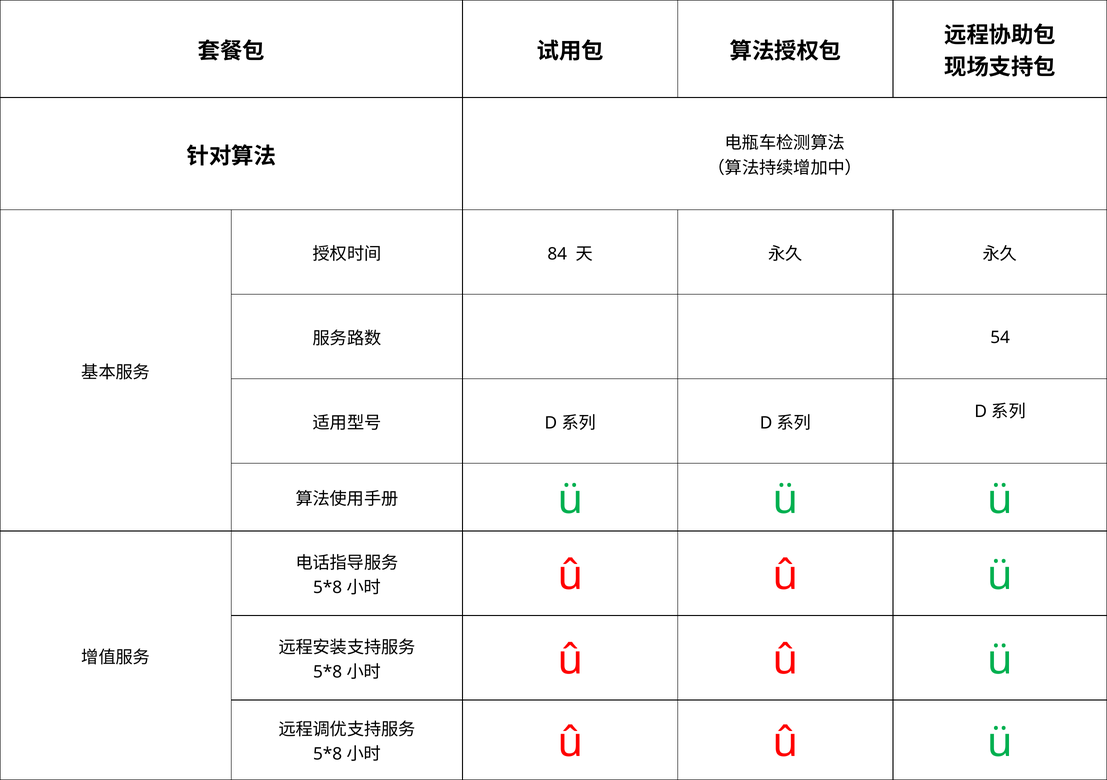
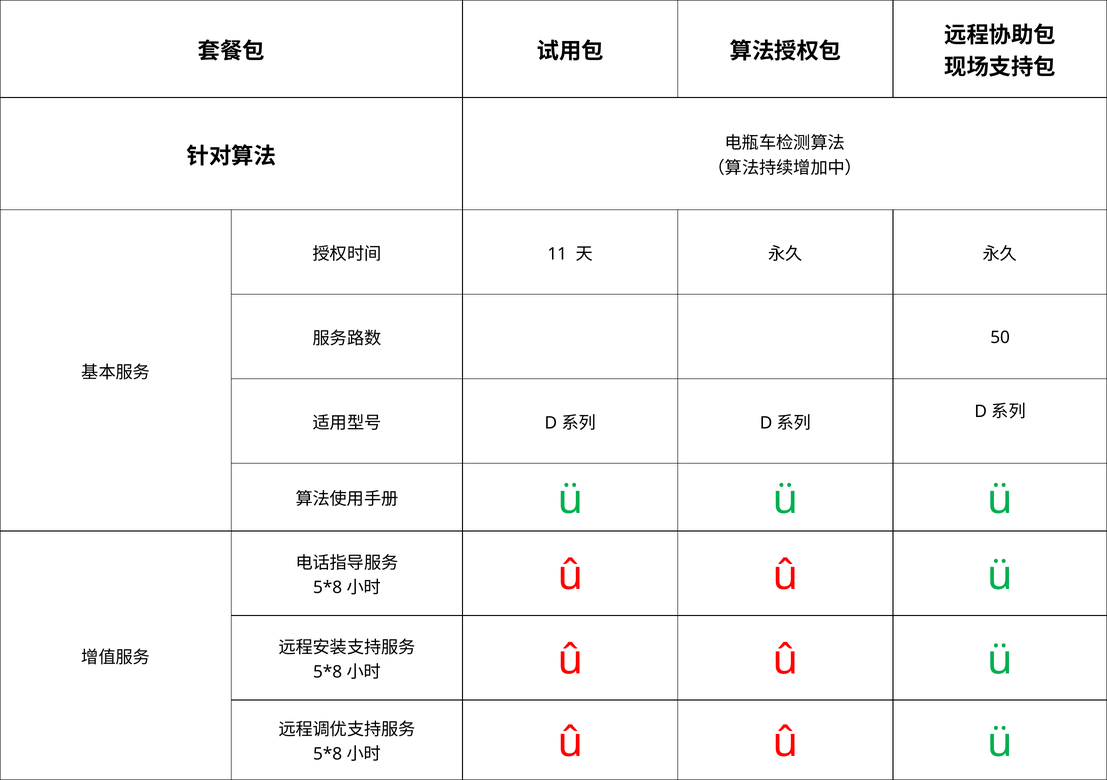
84: 84 -> 11 (557, 254)
54: 54 -> 50 (1000, 338)
